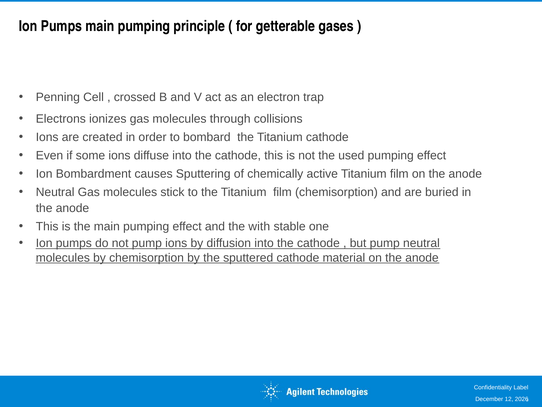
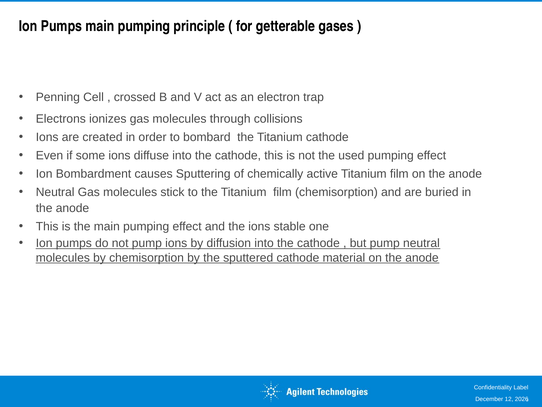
the with: with -> ions (259, 226)
